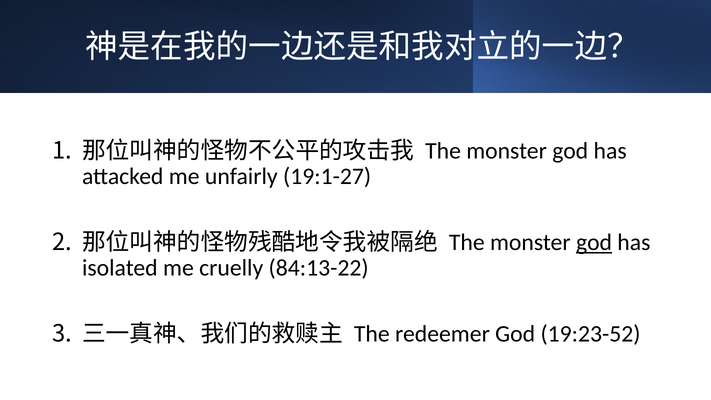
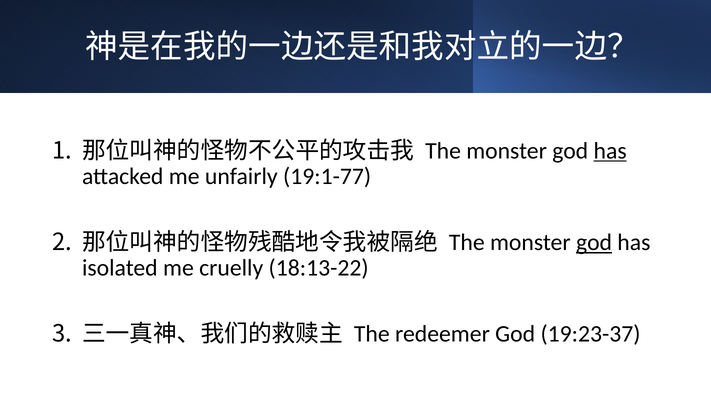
has underline: none -> present (610, 151)
19:1-27: 19:1-27 -> 19:1-77 (327, 176)
84:13-22: 84:13-22 -> 18:13-22 (319, 268)
19:23-52: 19:23-52 -> 19:23-37 (591, 334)
